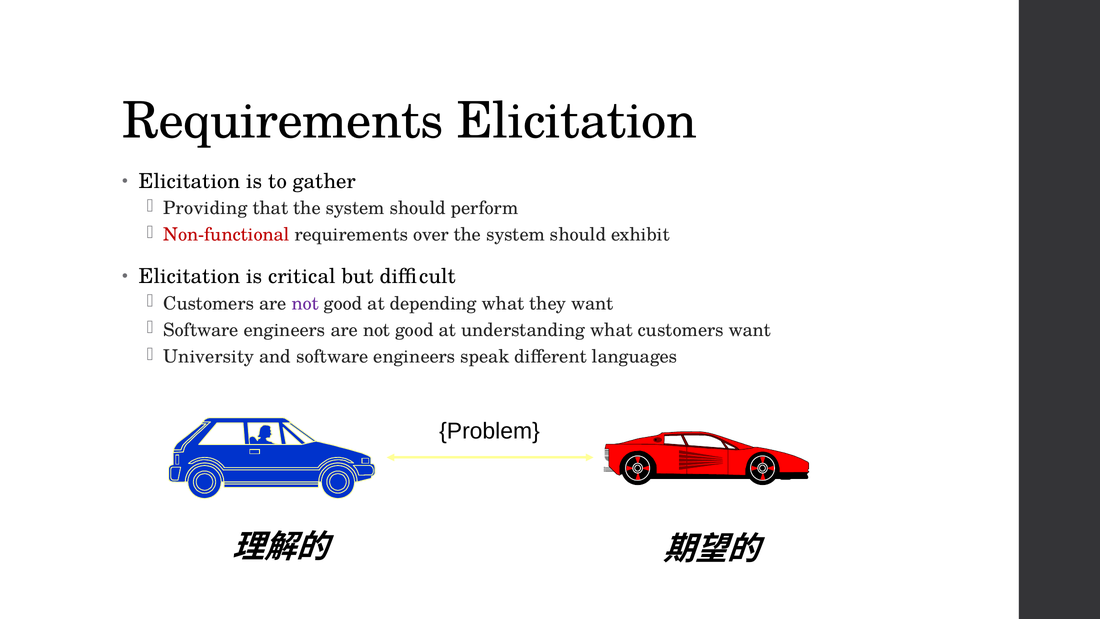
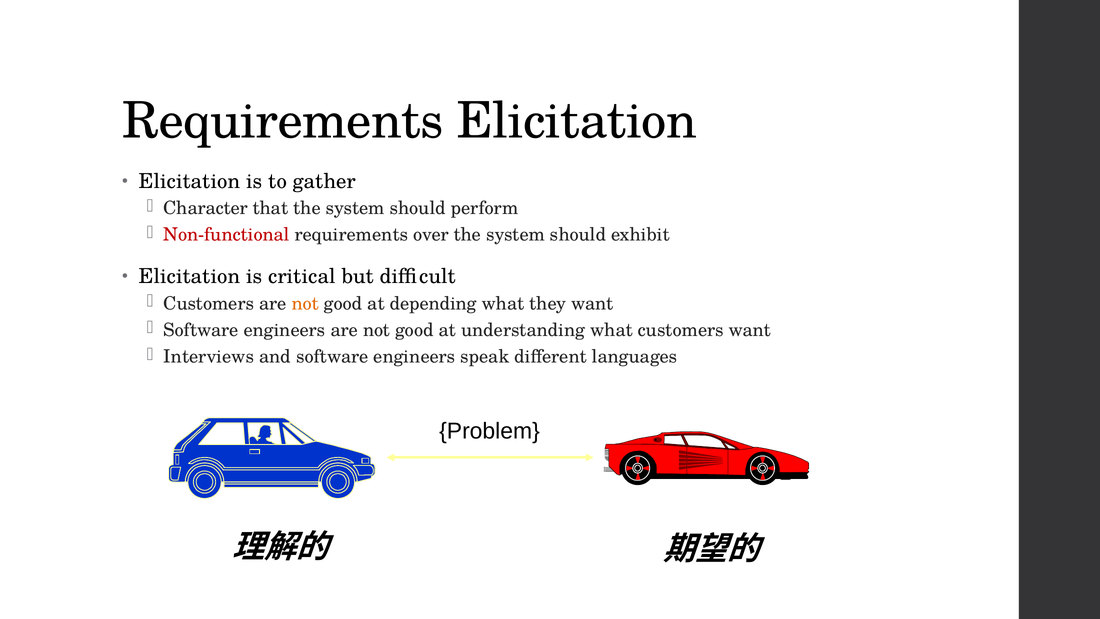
Providing: Providing -> Character (206, 208)
not colour: purple -> orange (305, 303)
University: University -> Interviews (209, 357)
